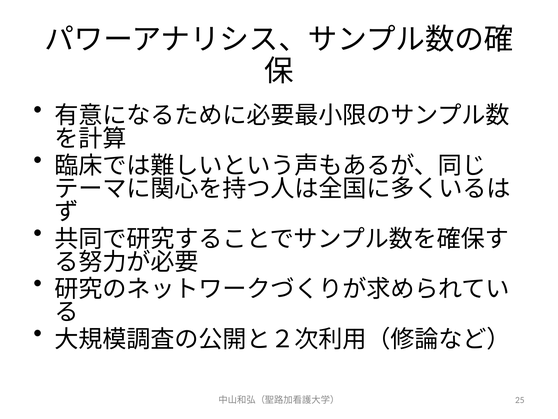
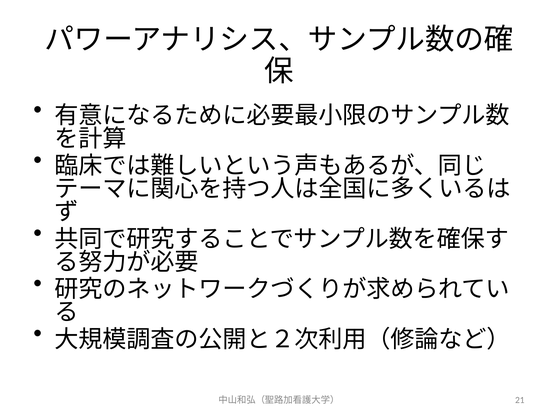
25: 25 -> 21 (520, 400)
